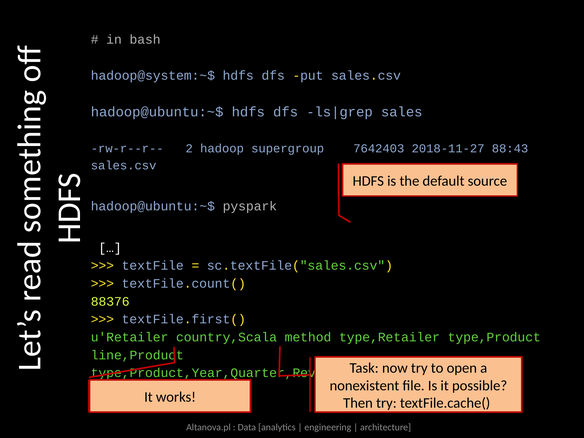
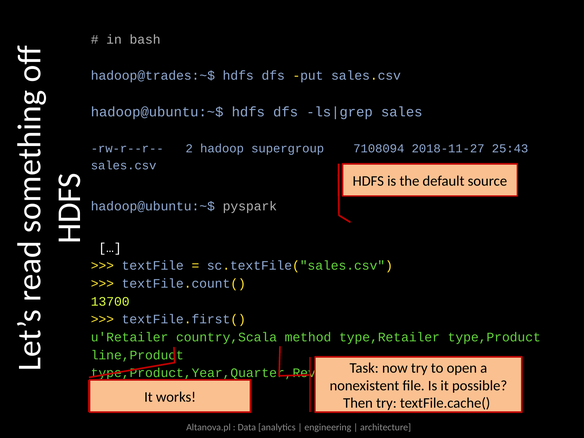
hadoop@system:~$: hadoop@system:~$ -> hadoop@trades:~$ (153, 75)
7642403: 7642403 -> 7108094 (379, 149)
88:43: 88:43 -> 25:43 (510, 149)
88376: 88376 -> 13700 (110, 301)
